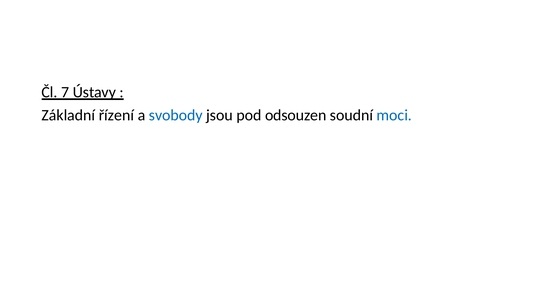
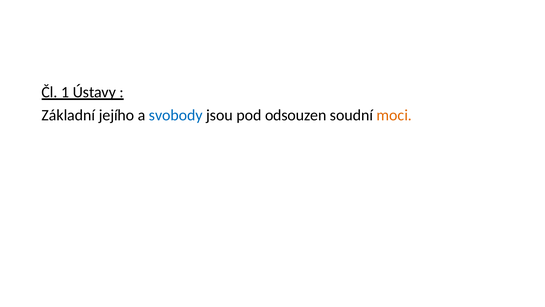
7: 7 -> 1 (65, 92)
řízení: řízení -> jejího (117, 115)
moci colour: blue -> orange (394, 115)
